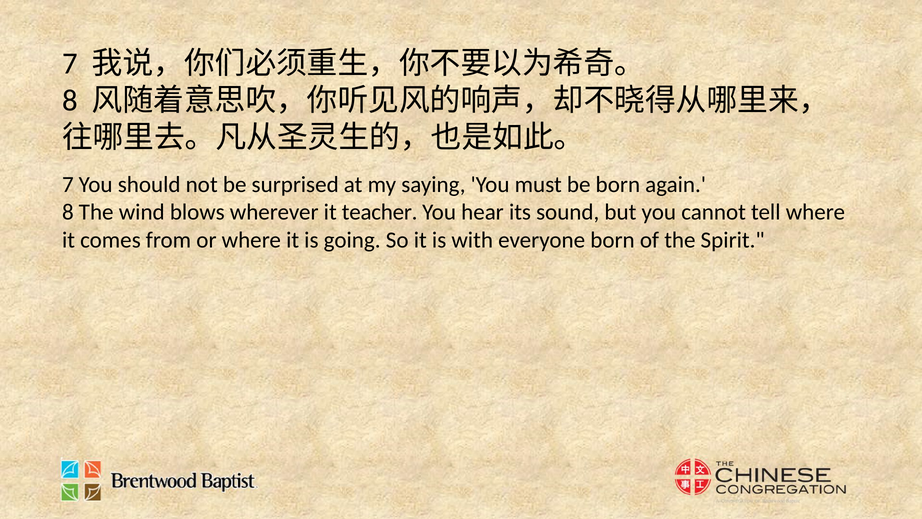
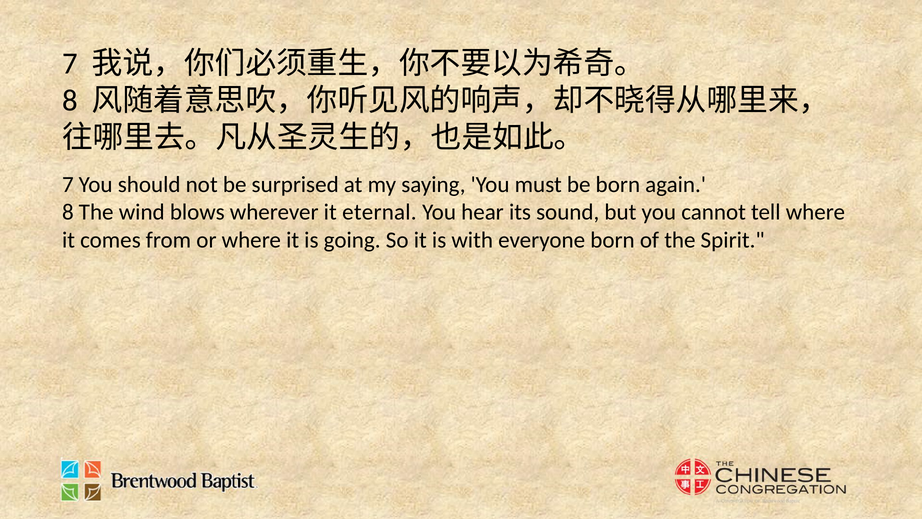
teacher: teacher -> eternal (379, 212)
